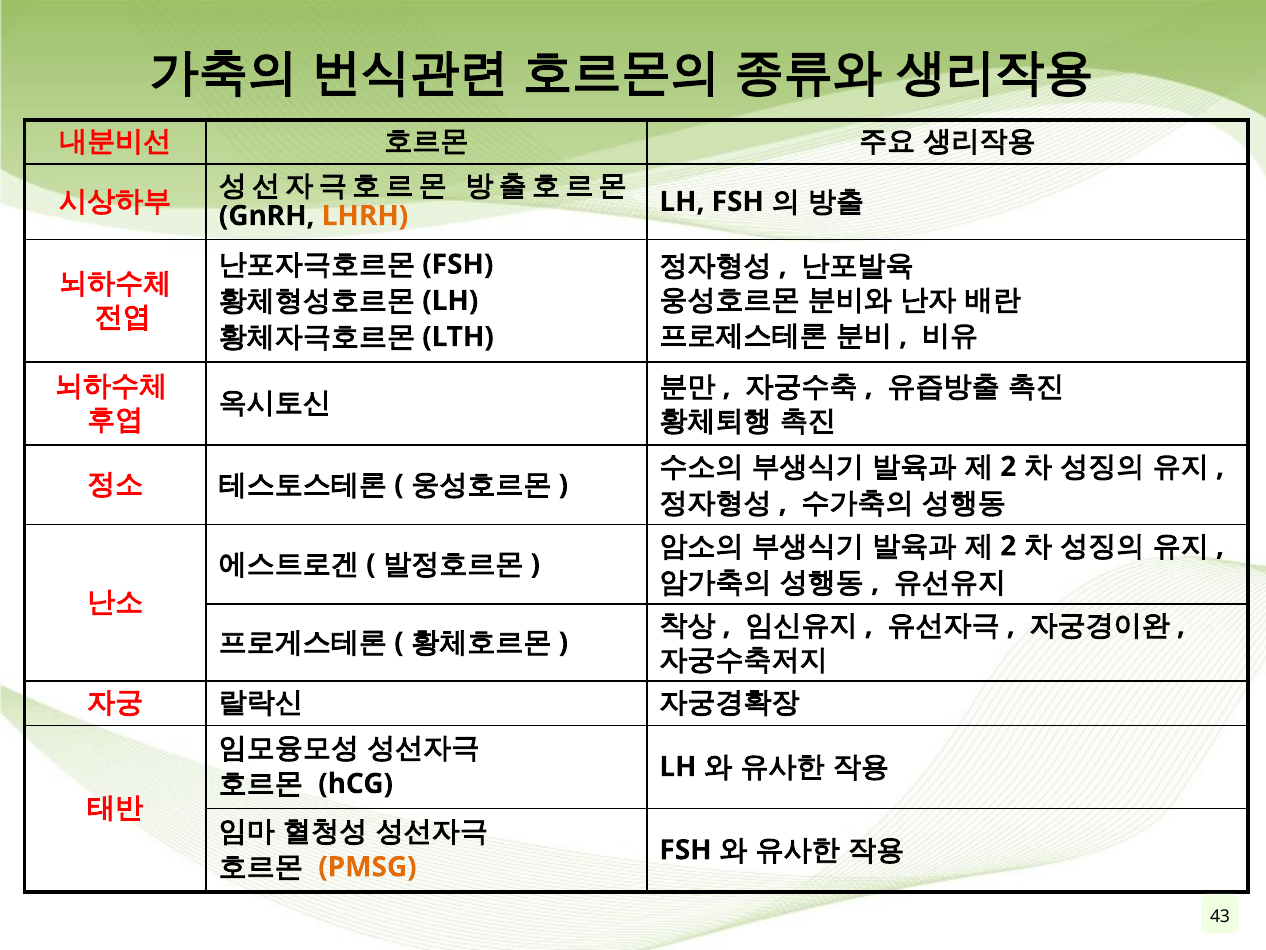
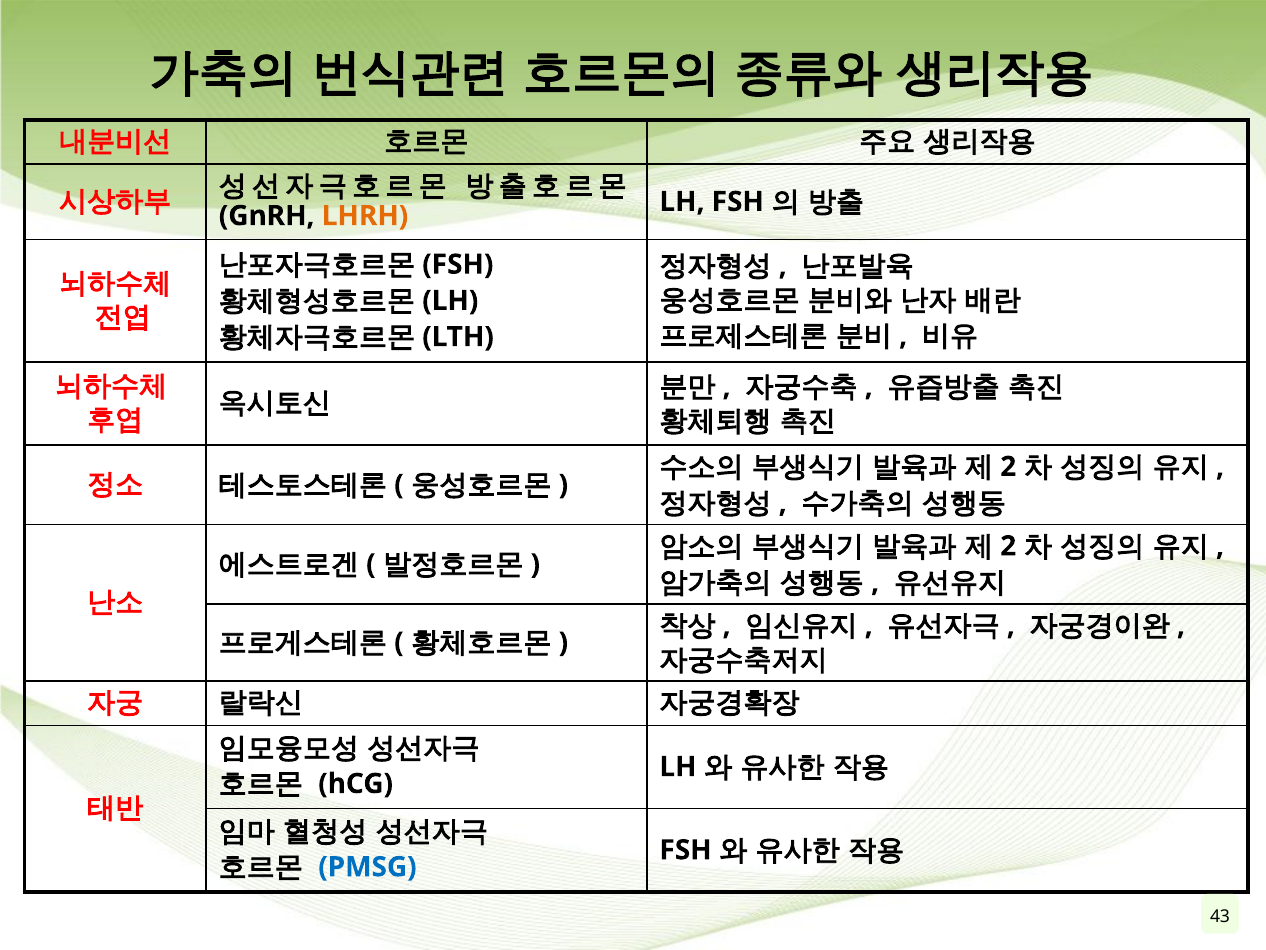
PMSG colour: orange -> blue (367, 867)
